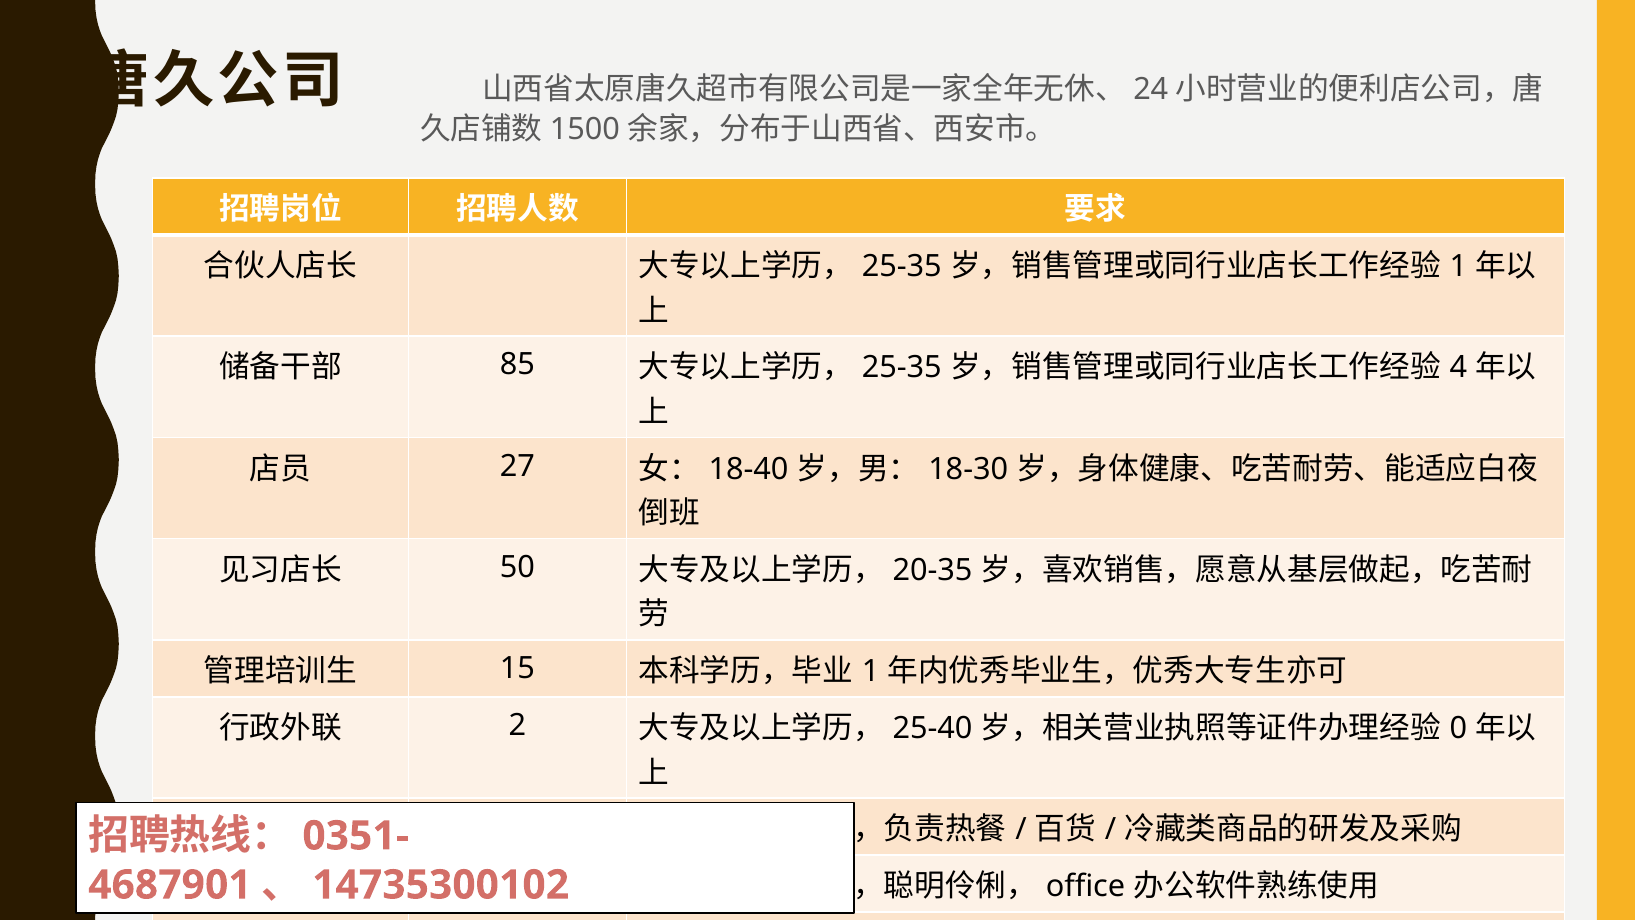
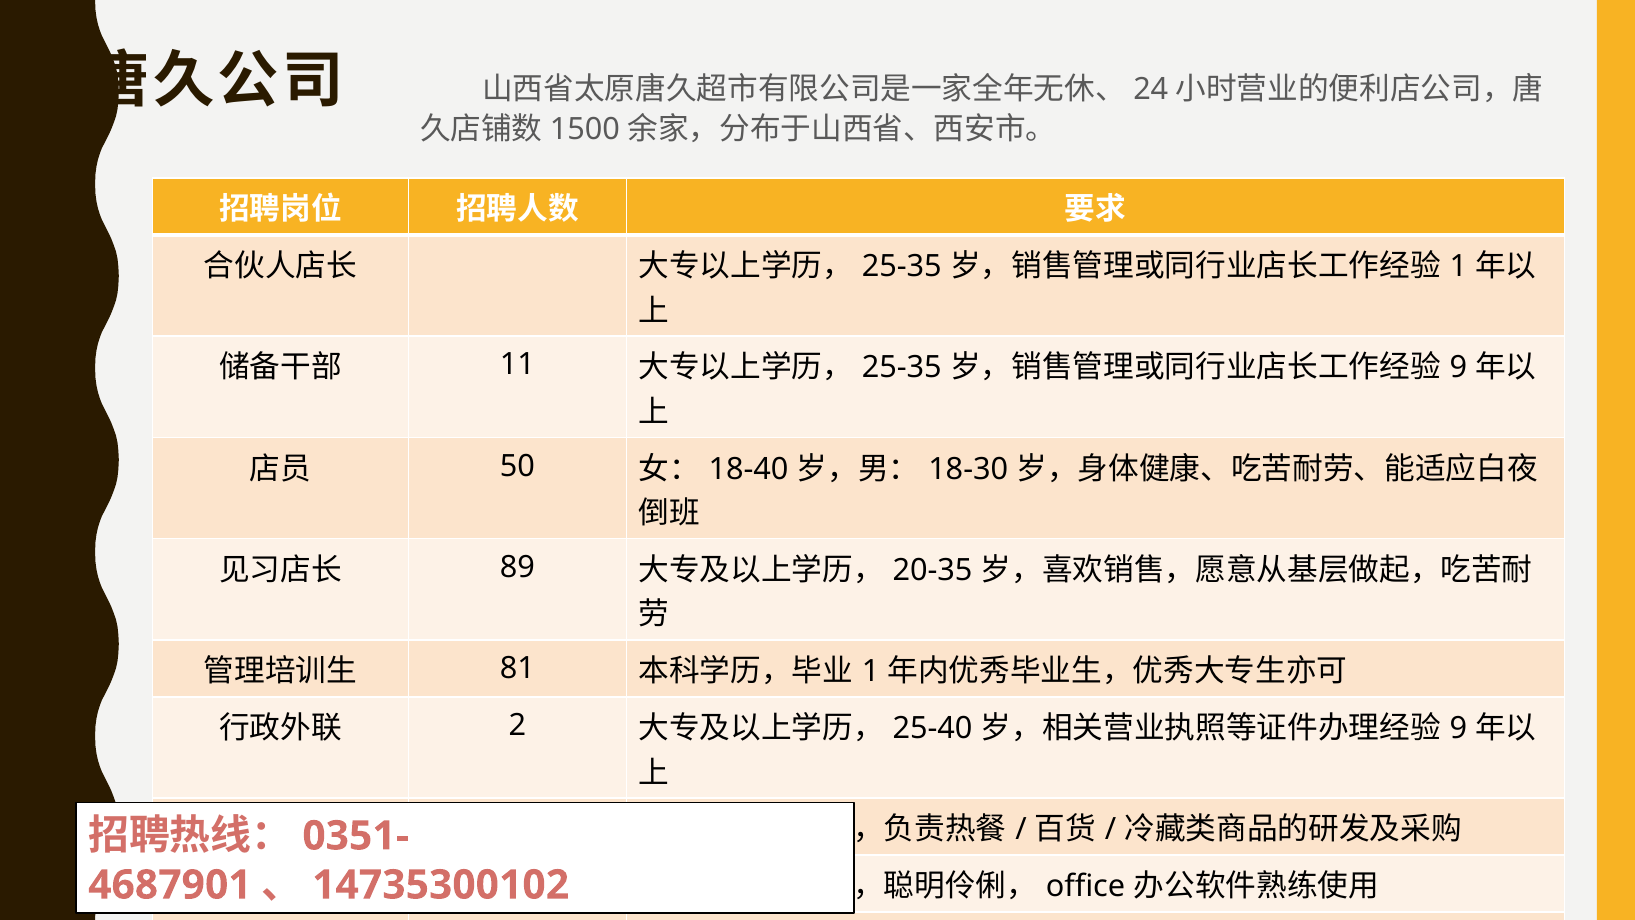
85: 85 -> 11 (517, 365)
4: 4 -> 9 (1458, 368)
27: 27 -> 50 (517, 466)
50: 50 -> 89 (517, 567)
15: 15 -> 81 (517, 668)
0: 0 -> 9 (1458, 728)
